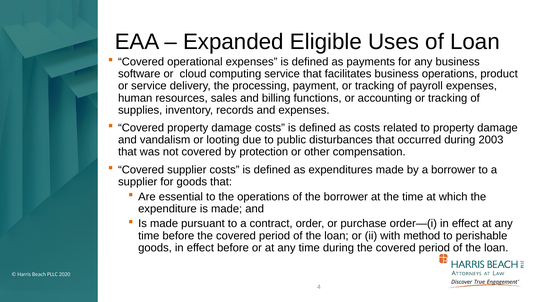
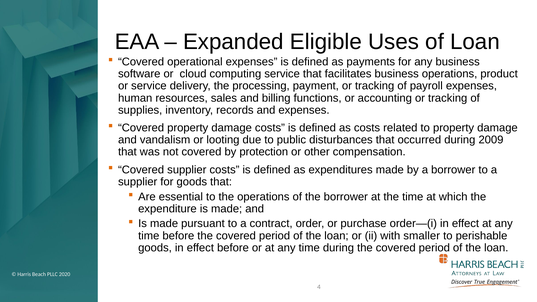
2003: 2003 -> 2009 (491, 140)
method: method -> smaller (422, 236)
